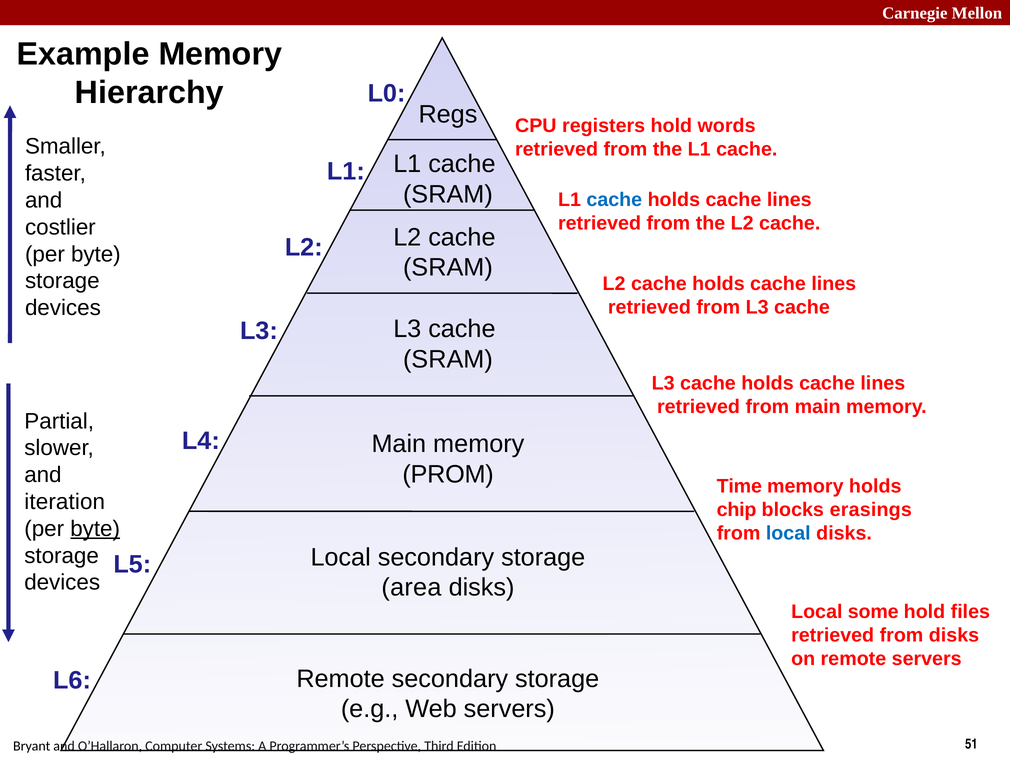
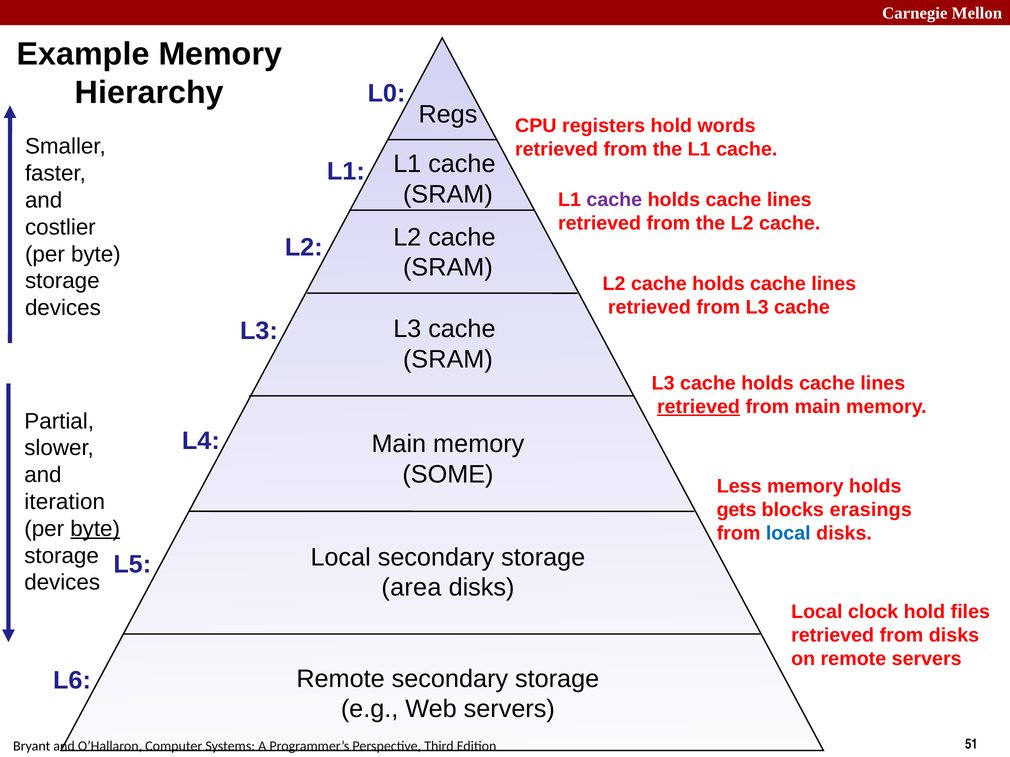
cache colour: blue -> purple (614, 200)
retrieved underline: none -> present (699, 407)
PROM: PROM -> SOME (448, 475)
Time: Time -> Less (739, 487)
chip: chip -> gets (737, 510)
some: some -> clock (873, 612)
